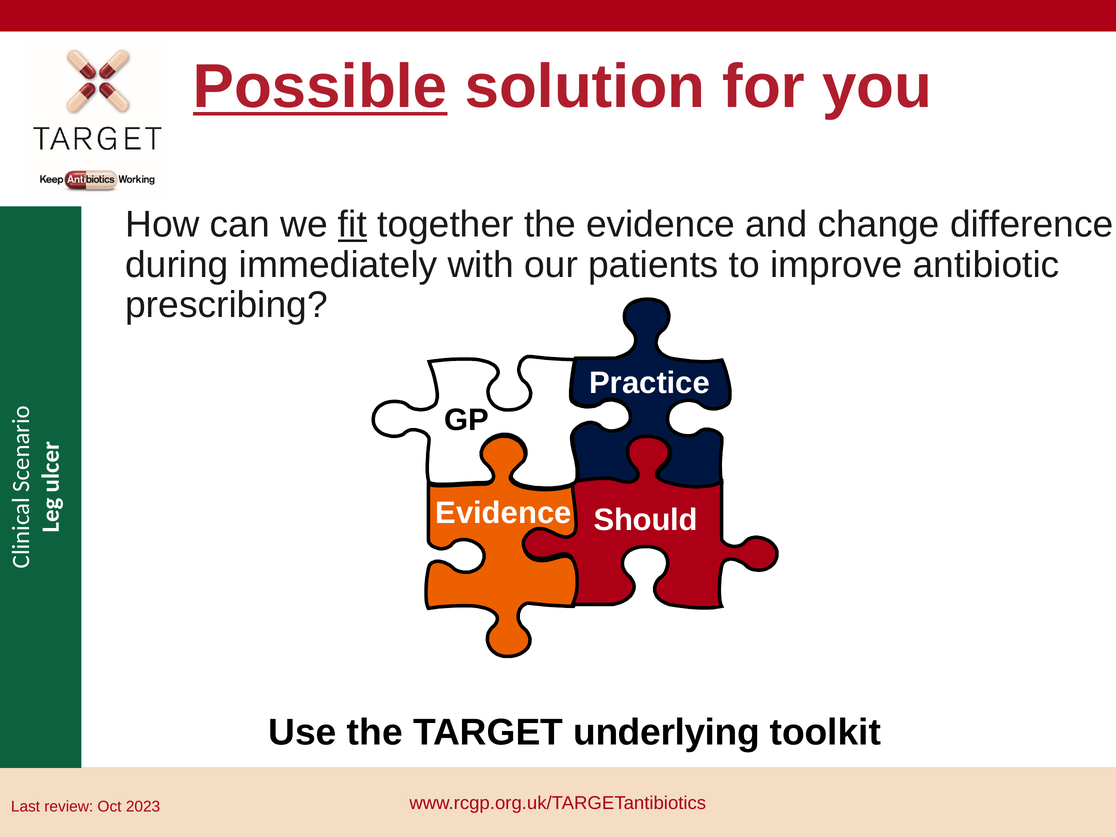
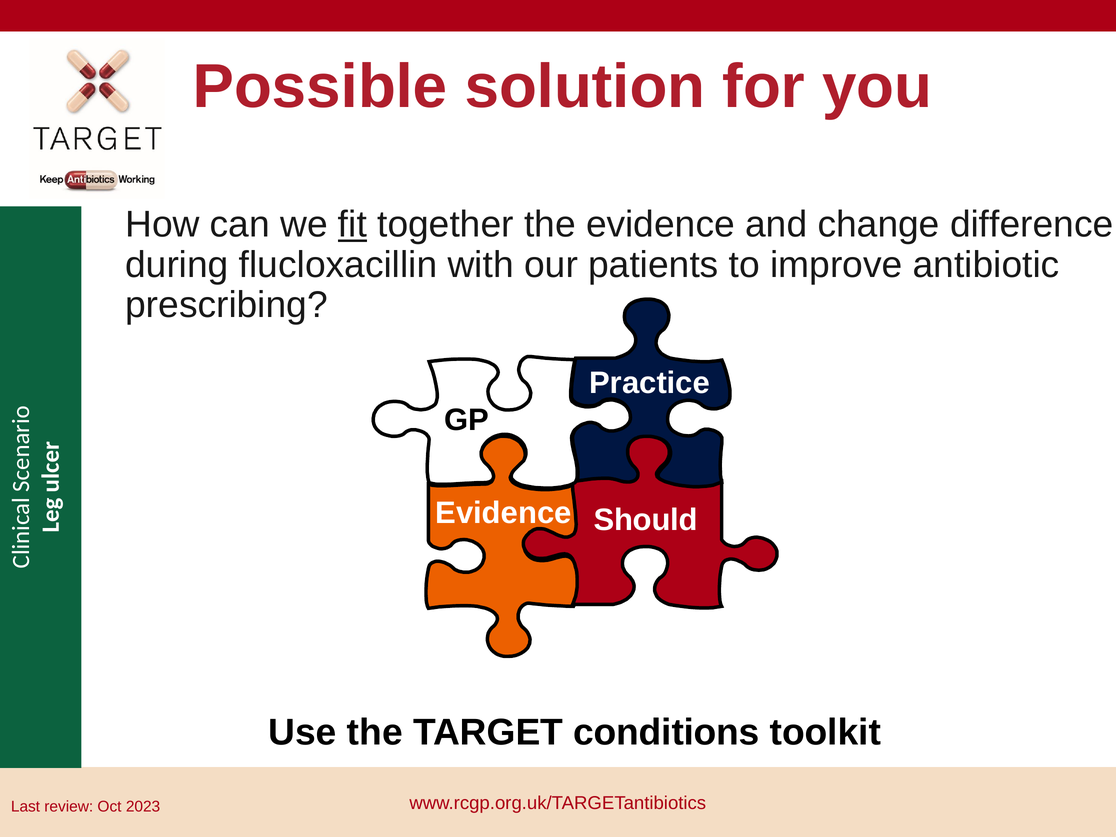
Possible underline: present -> none (320, 87)
immediately: immediately -> flucloxacillin (338, 265)
underlying: underlying -> conditions (666, 732)
